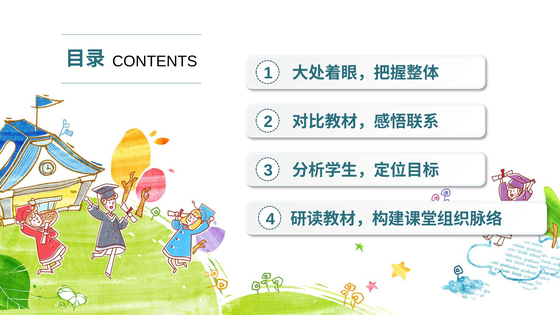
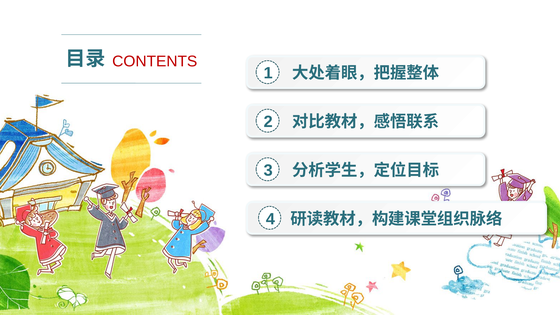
CONTENTS colour: black -> red (155, 61)
